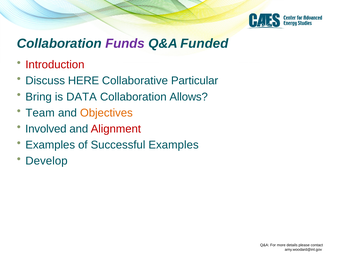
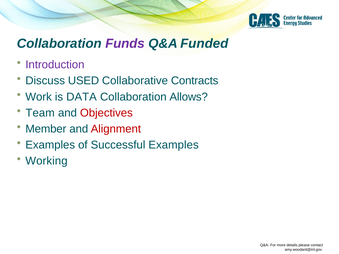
Introduction colour: red -> purple (55, 65)
HERE: HERE -> USED (84, 81)
Particular: Particular -> Contracts (195, 81)
Bring: Bring -> Work (39, 97)
Objectives colour: orange -> red (106, 113)
Involved: Involved -> Member (46, 129)
Develop: Develop -> Working (46, 161)
